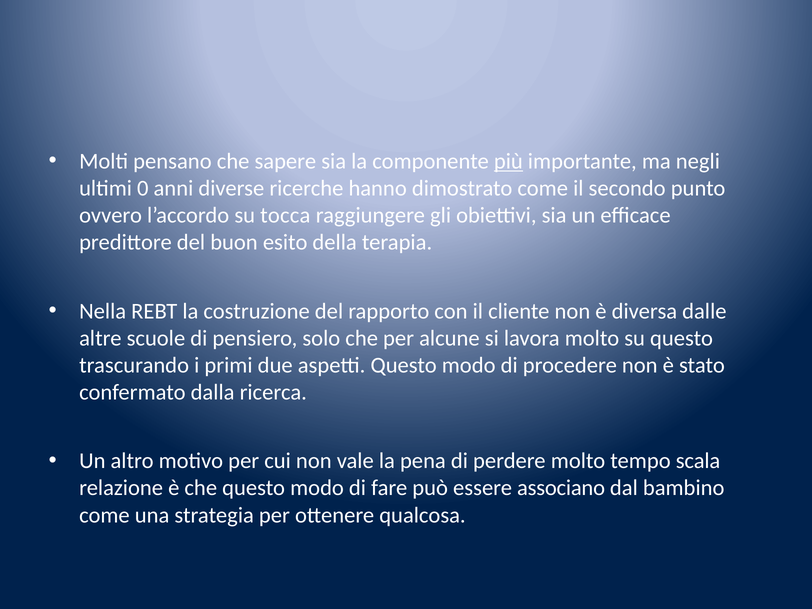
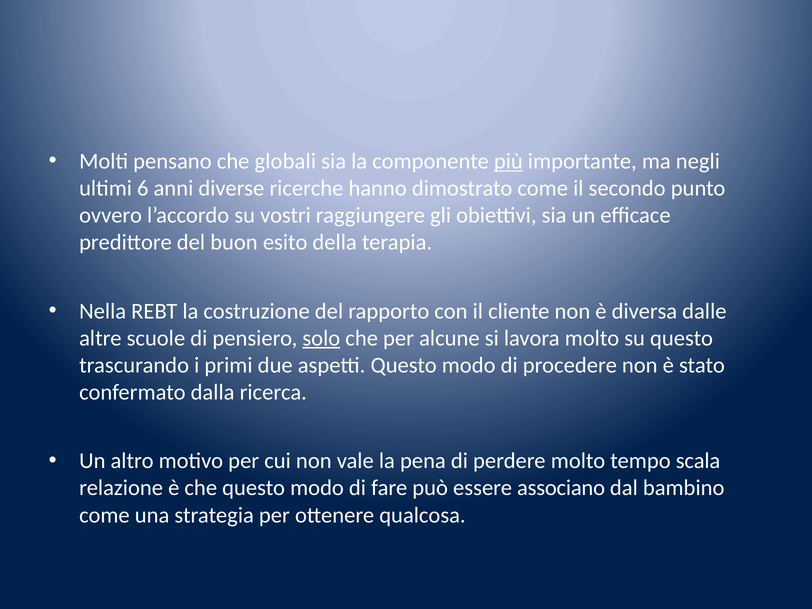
sapere: sapere -> globali (285, 161)
0: 0 -> 6 (143, 188)
tocca: tocca -> vostri (286, 215)
solo underline: none -> present (321, 338)
